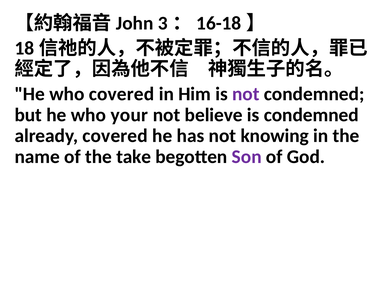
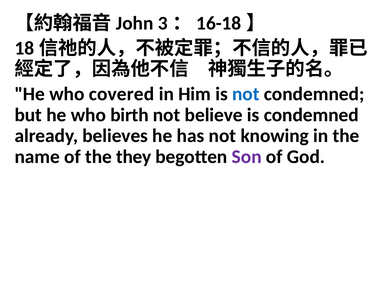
not colour: purple -> blue (246, 94)
your: your -> birth (129, 115)
already covered: covered -> believes (115, 136)
take: take -> they (134, 157)
